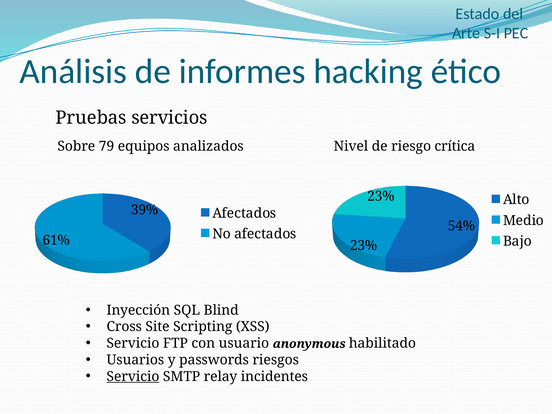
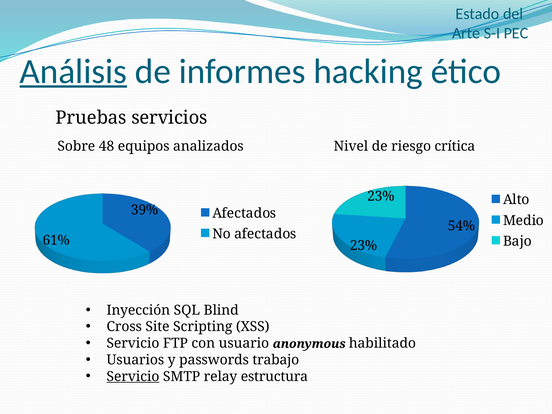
Análisis underline: none -> present (73, 71)
79: 79 -> 48 (107, 146)
riesgos: riesgos -> trabajo (276, 360)
incidentes: incidentes -> estructura (274, 376)
